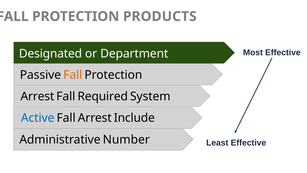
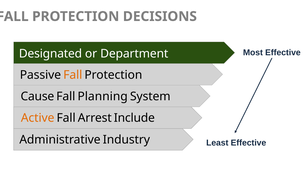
PRODUCTS: PRODUCTS -> DECISIONS (160, 16)
Arrest: Arrest -> Cause (37, 96)
Required: Required -> Planning (103, 96)
Active colour: blue -> orange (38, 118)
Number: Number -> Industry (126, 140)
